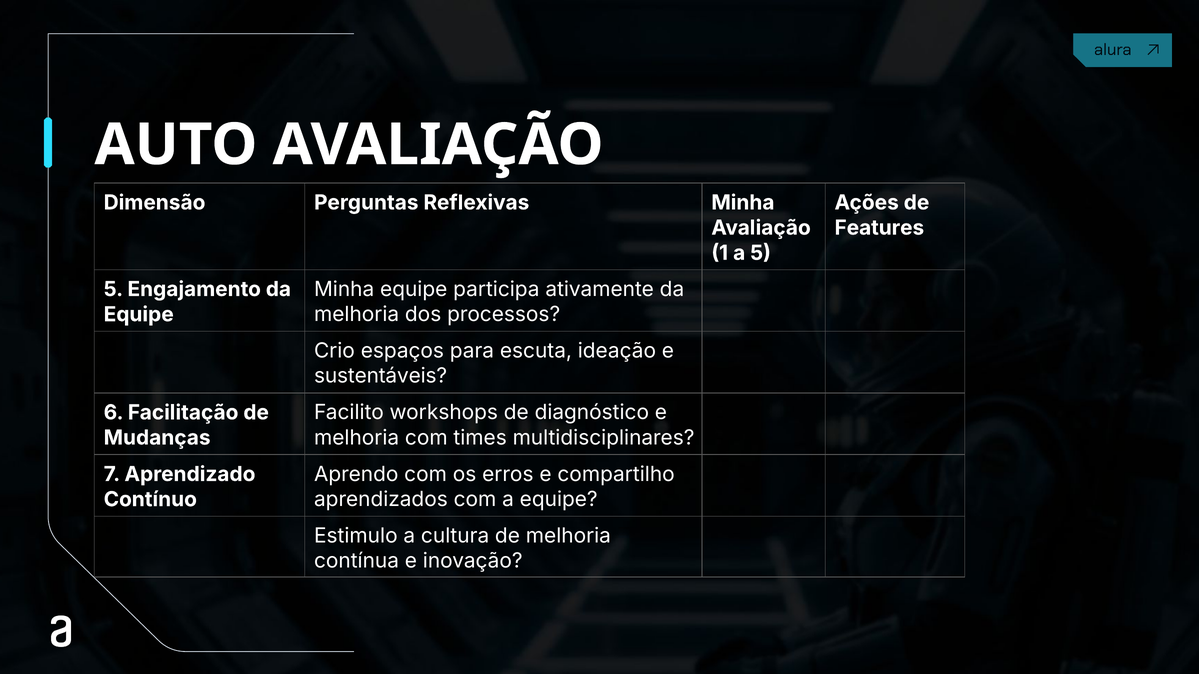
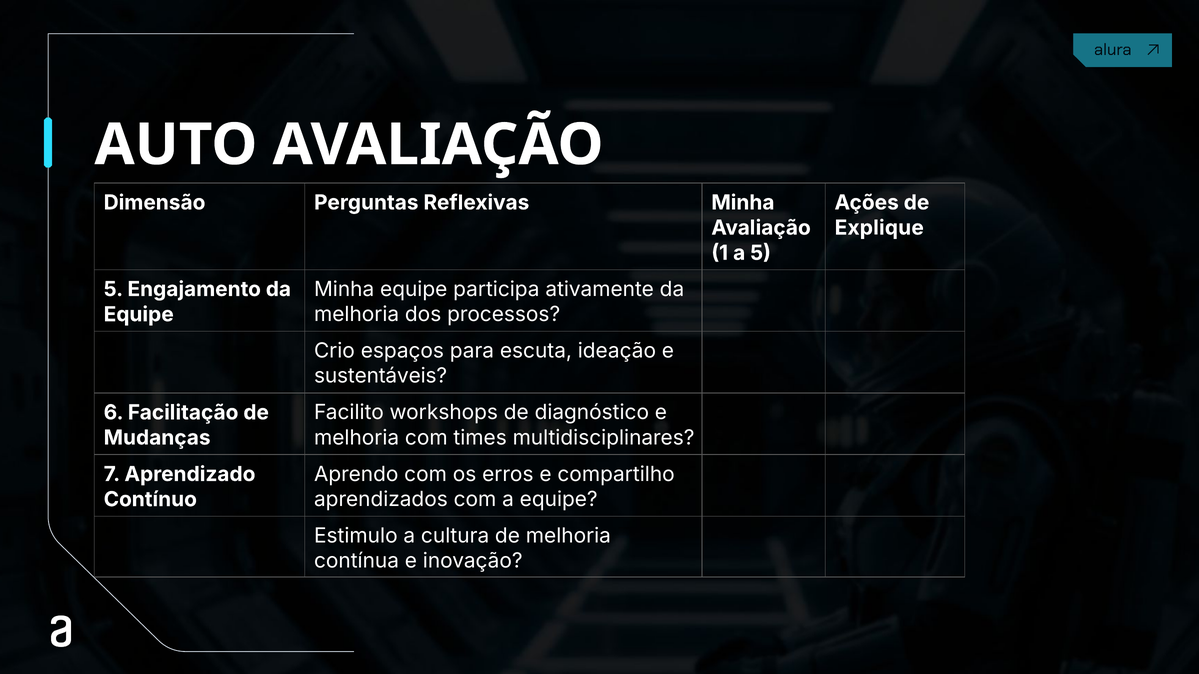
Features: Features -> Explique (879, 228)
